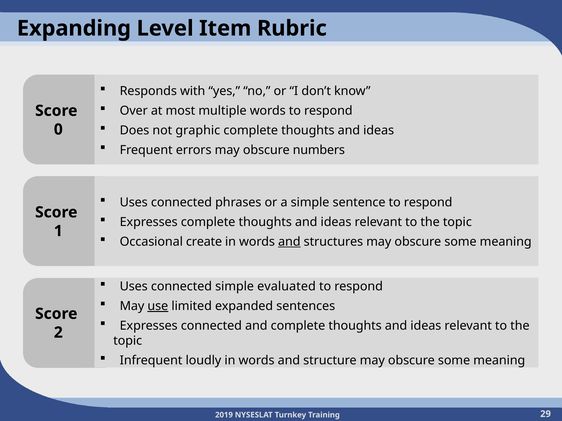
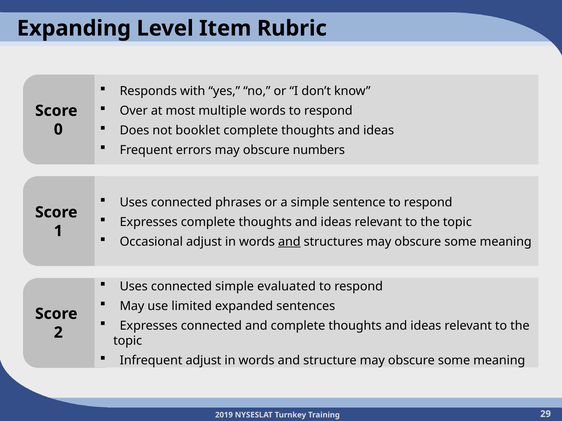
graphic: graphic -> booklet (198, 130)
Occasional create: create -> adjust (204, 242)
use underline: present -> none (158, 307)
Infrequent loudly: loudly -> adjust (203, 361)
